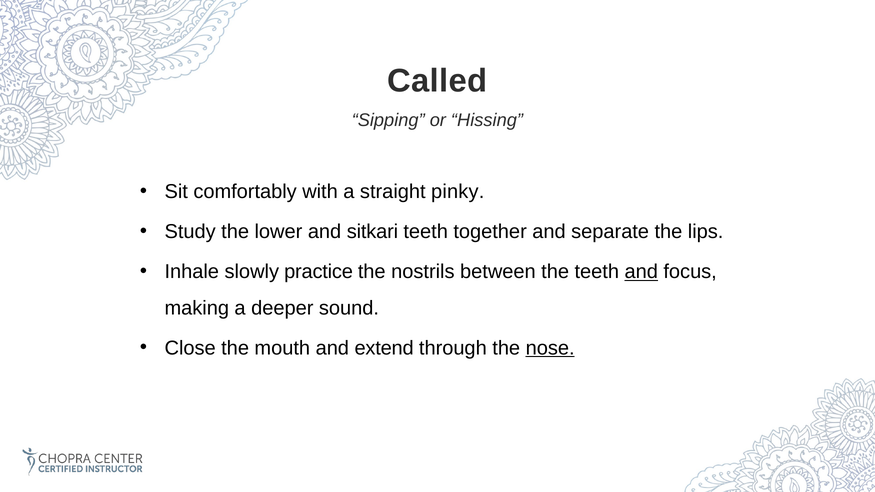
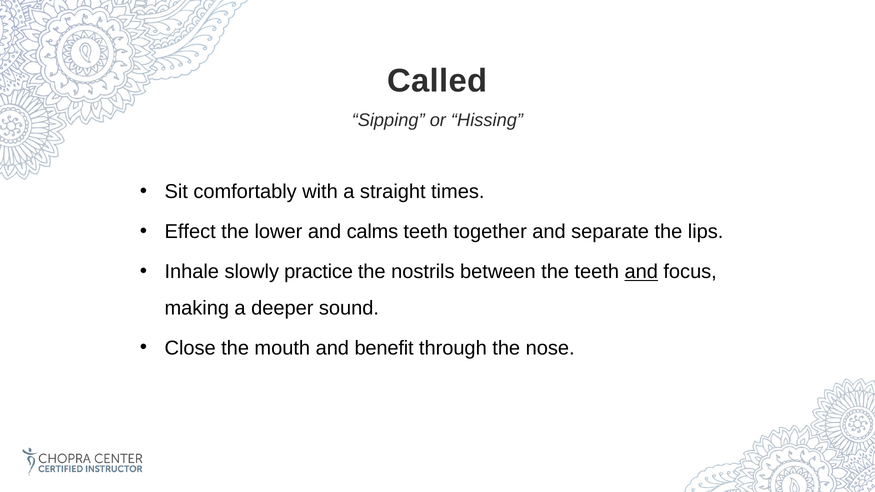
pinky: pinky -> times (458, 192)
Study: Study -> Effect (190, 232)
sitkari: sitkari -> calms (372, 232)
extend: extend -> benefit (384, 348)
nose underline: present -> none (550, 348)
